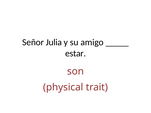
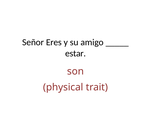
Julia: Julia -> Eres (54, 42)
